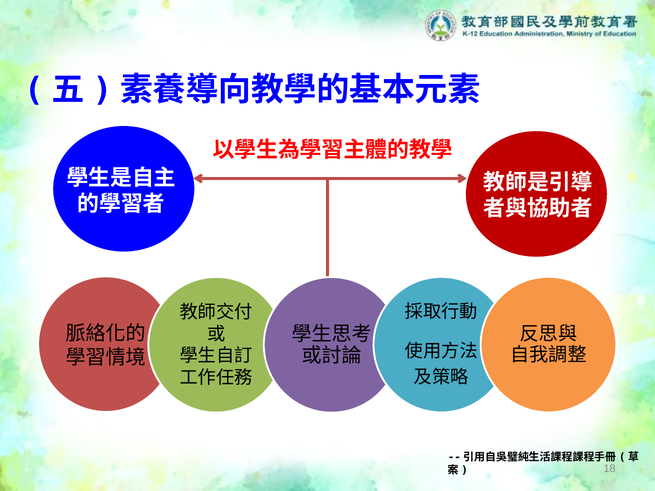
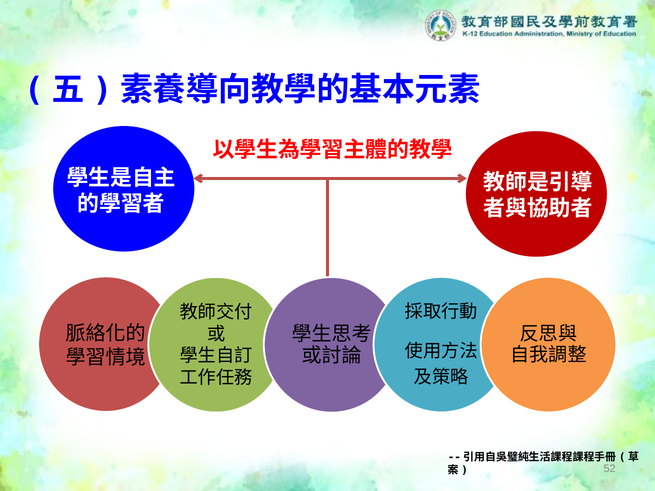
18: 18 -> 52 (610, 469)
